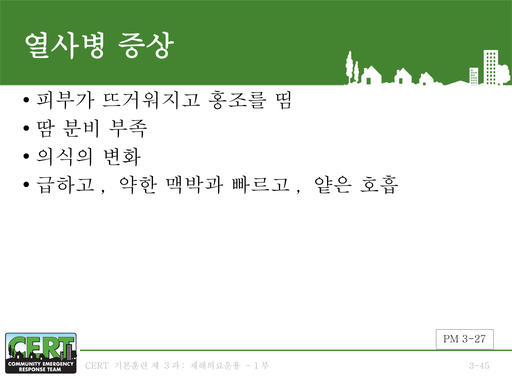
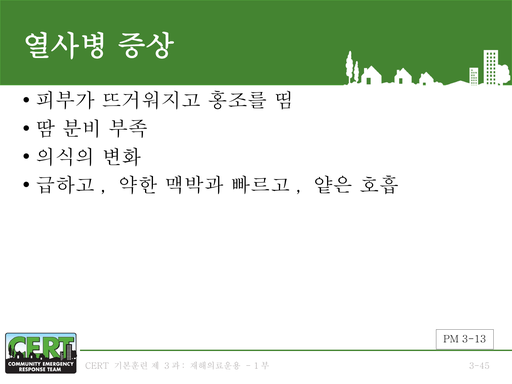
3-27: 3-27 -> 3-13 (474, 339)
